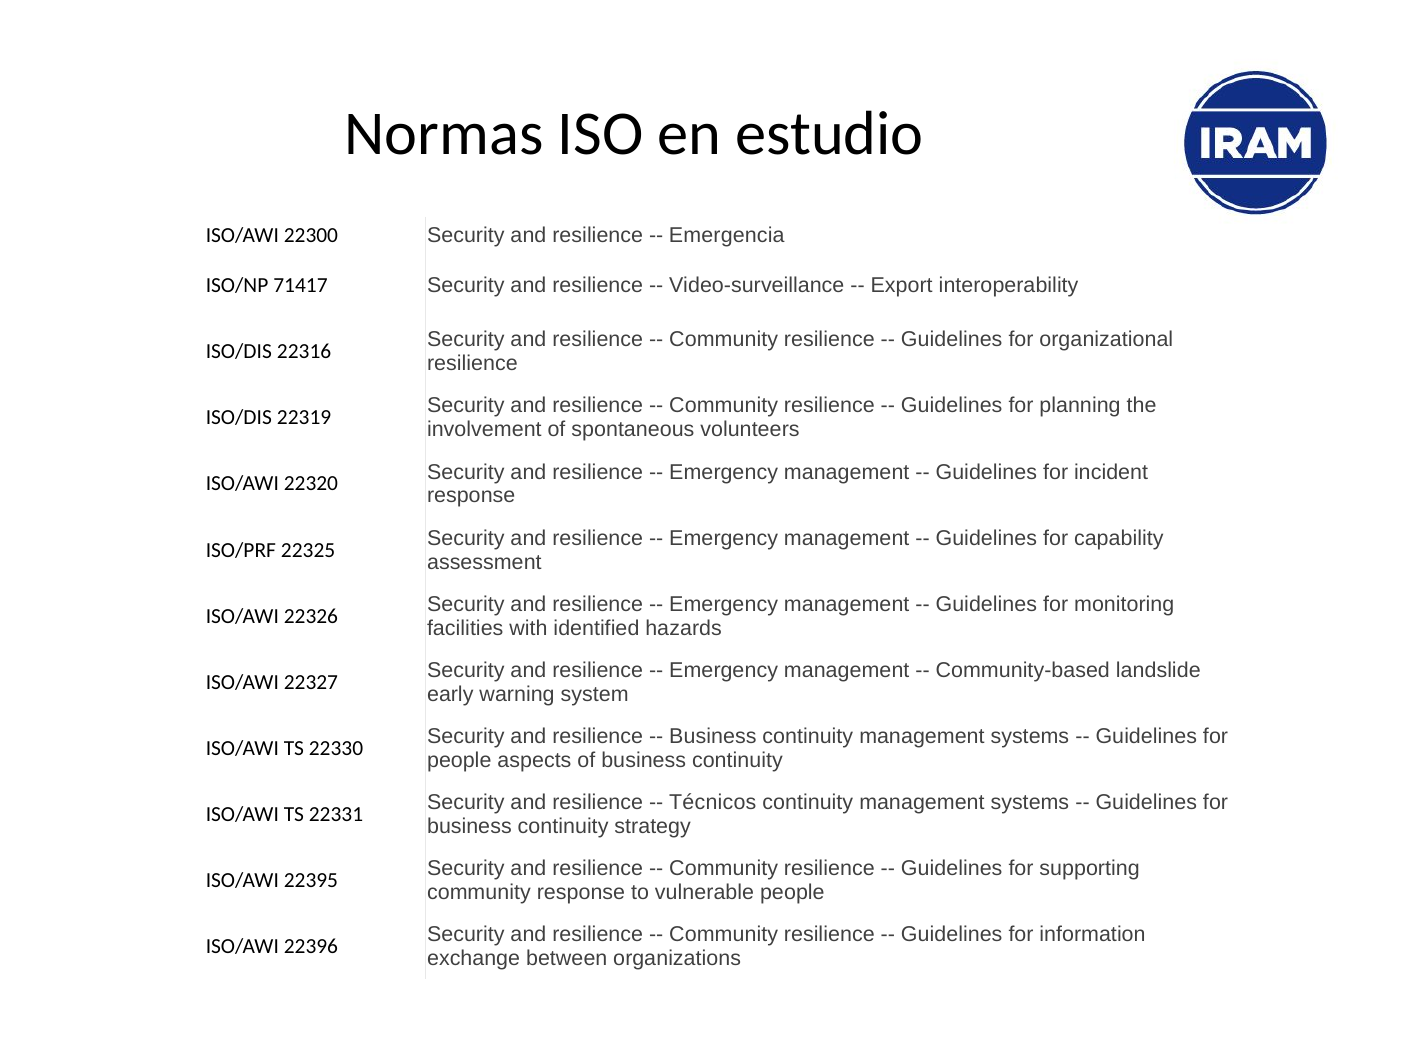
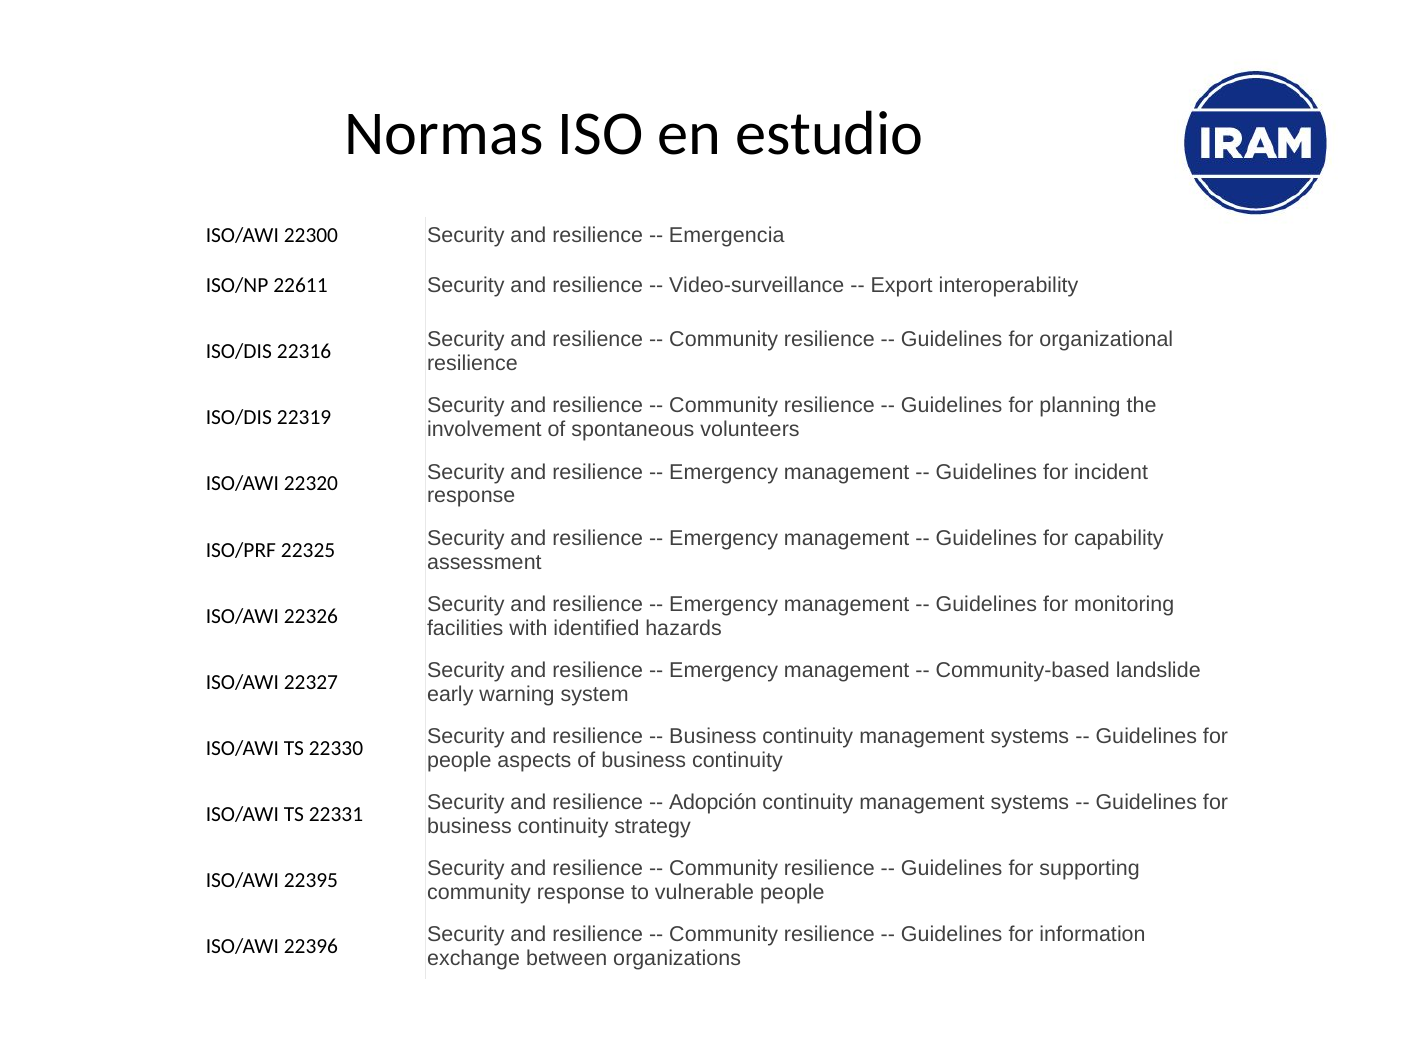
71417: 71417 -> 22611 (301, 286)
Técnicos: Técnicos -> Adopción (713, 803)
